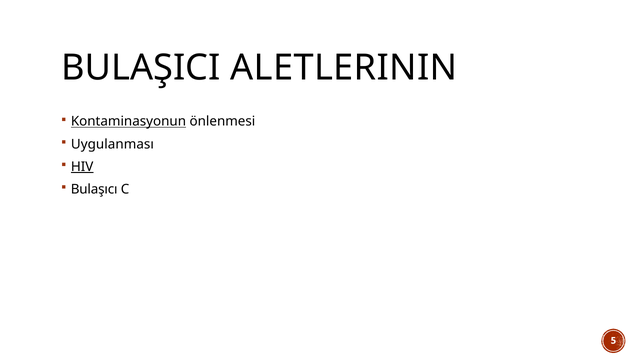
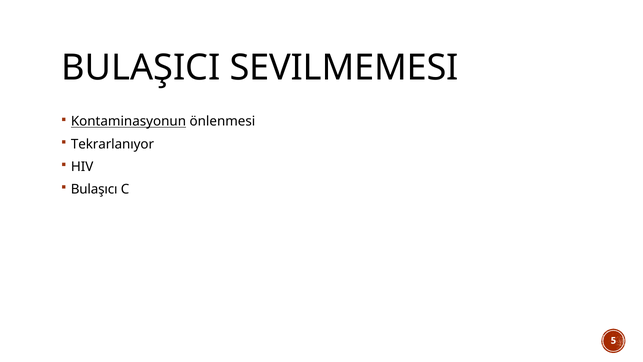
ALETLERININ: ALETLERININ -> SEVILMEMESI (344, 68)
Uygulanması: Uygulanması -> Tekrarlanıyor (112, 144)
HIV underline: present -> none (82, 166)
